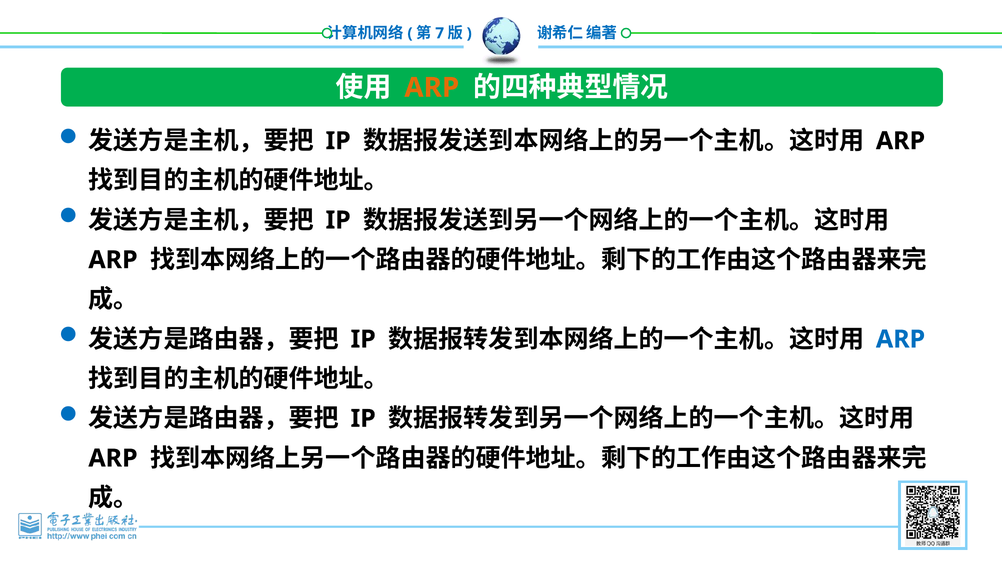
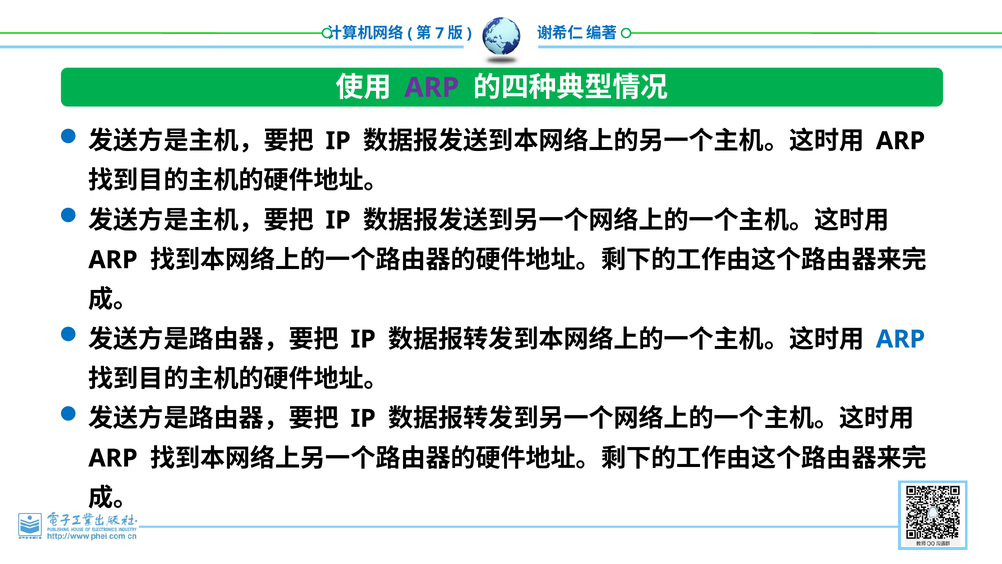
ARP colour: orange -> purple (432, 88)
